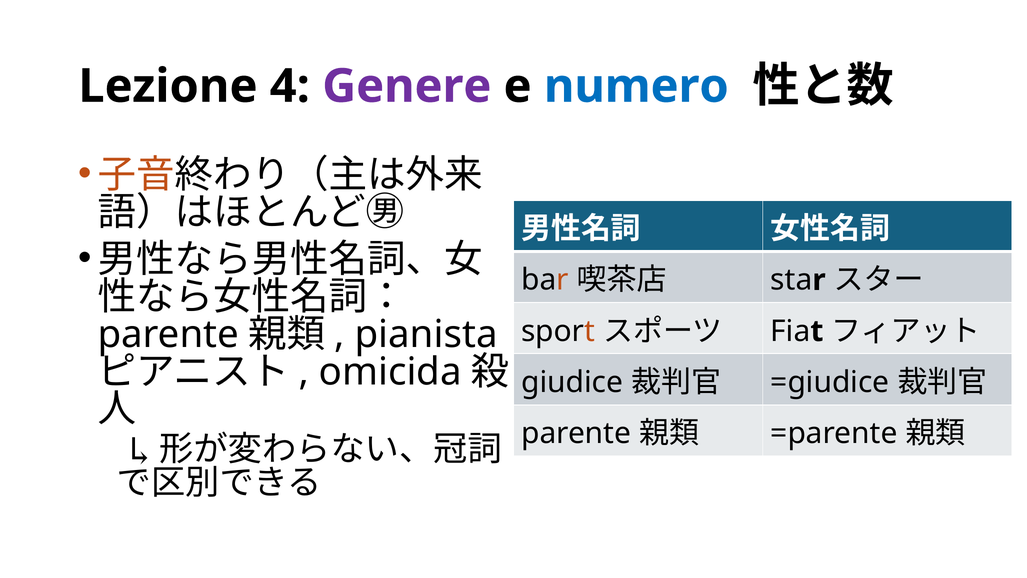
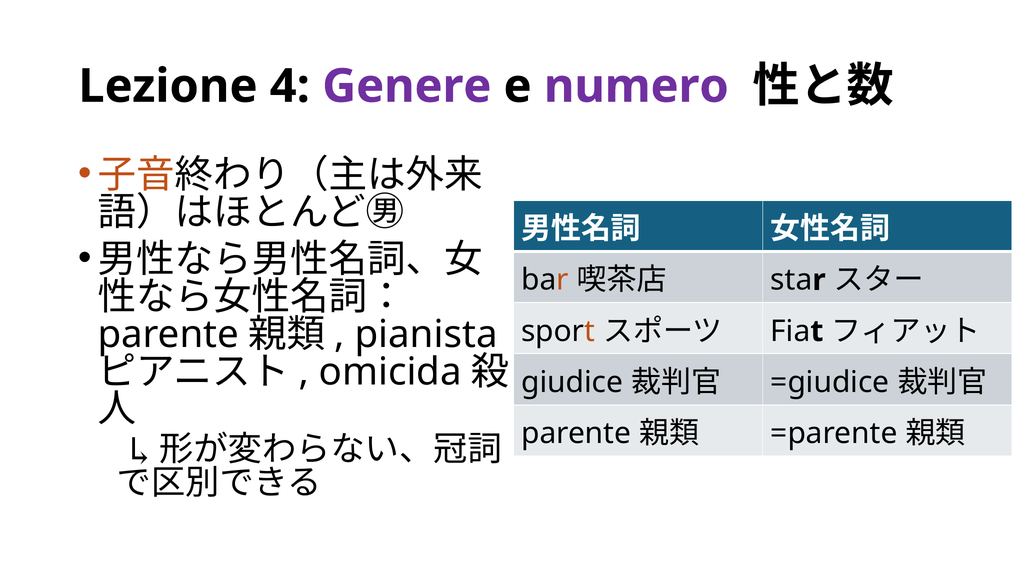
numero colour: blue -> purple (636, 86)
